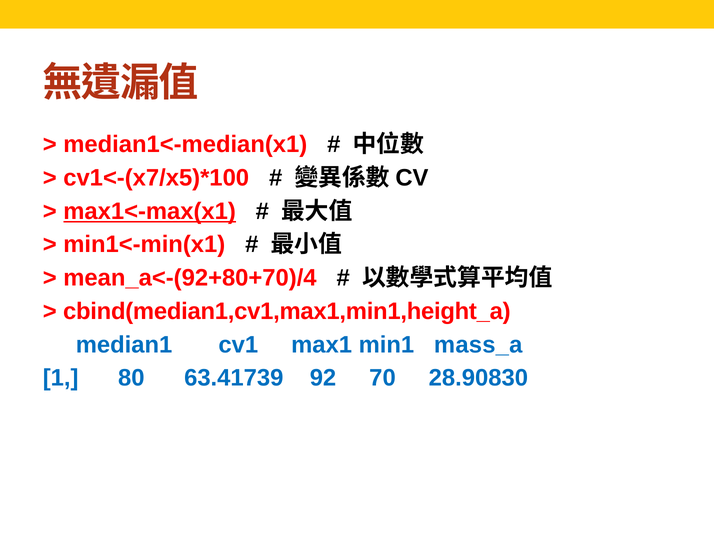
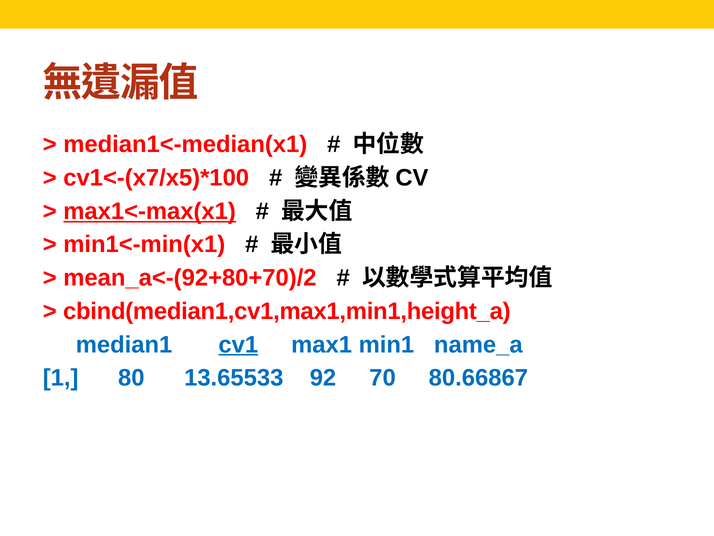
mean_a<-(92+80+70)/4: mean_a<-(92+80+70)/4 -> mean_a<-(92+80+70)/2 (190, 278)
cv1 underline: none -> present (238, 344)
mass_a: mass_a -> name_a (478, 344)
63.41739: 63.41739 -> 13.65533 (234, 378)
28.90830: 28.90830 -> 80.66867 (478, 378)
